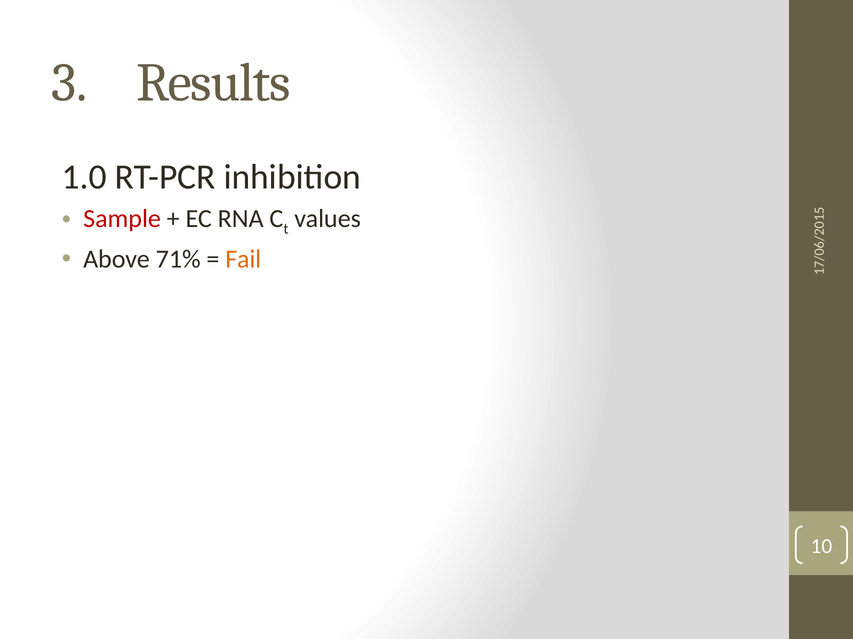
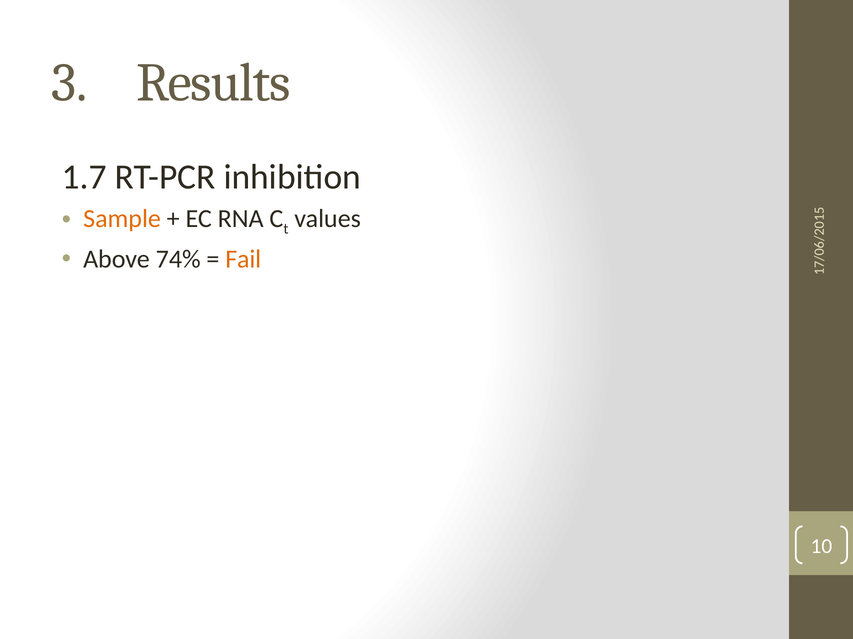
1.0: 1.0 -> 1.7 (84, 177)
Sample colour: red -> orange (122, 219)
71%: 71% -> 74% (178, 260)
